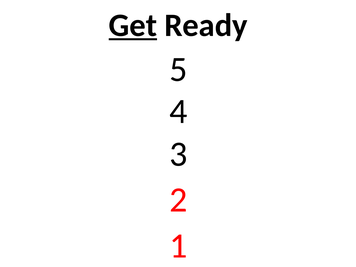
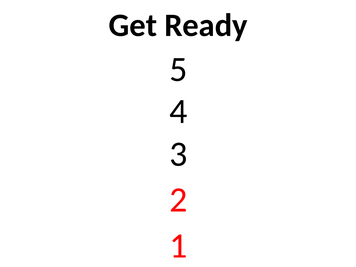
Get underline: present -> none (133, 25)
